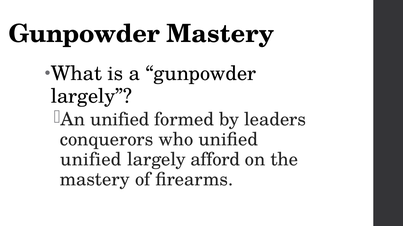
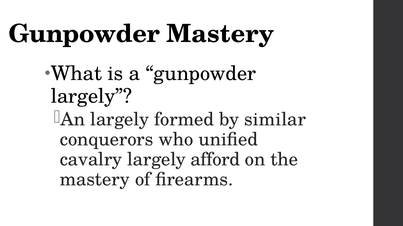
An unified: unified -> largely (120, 120)
leaders: leaders -> similar (275, 120)
unified: unified -> cavalry (91, 160)
